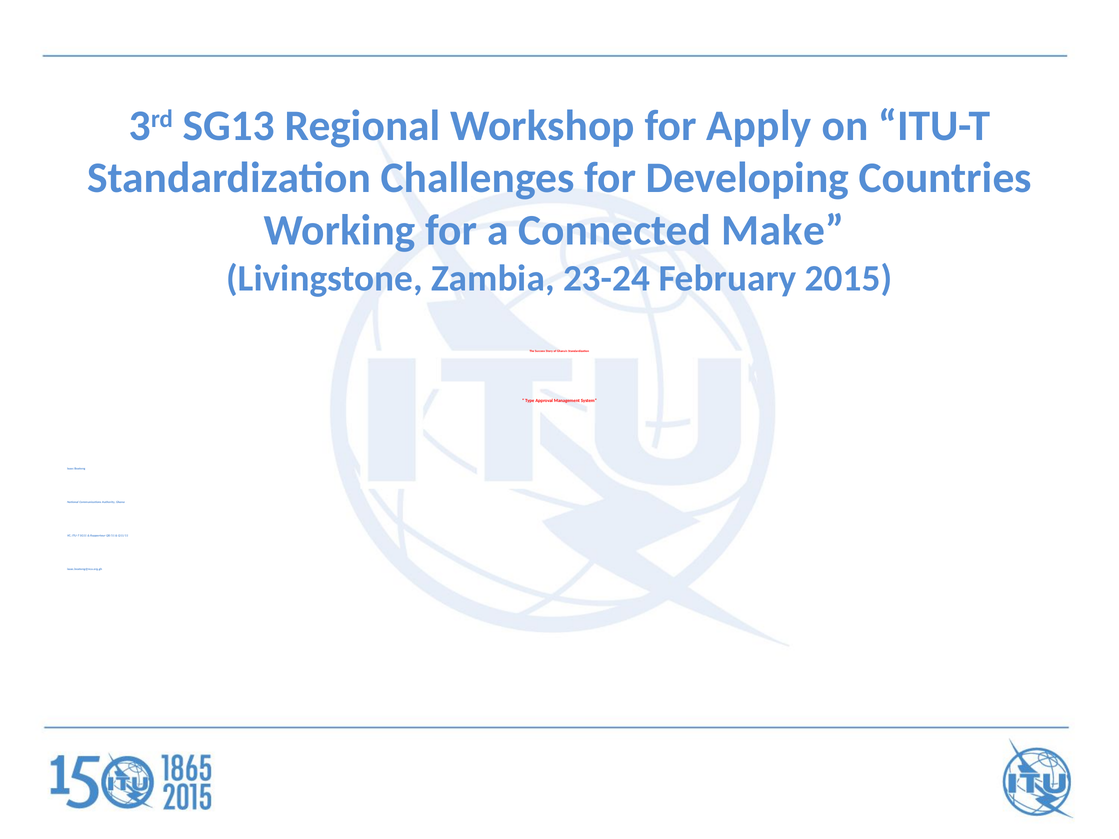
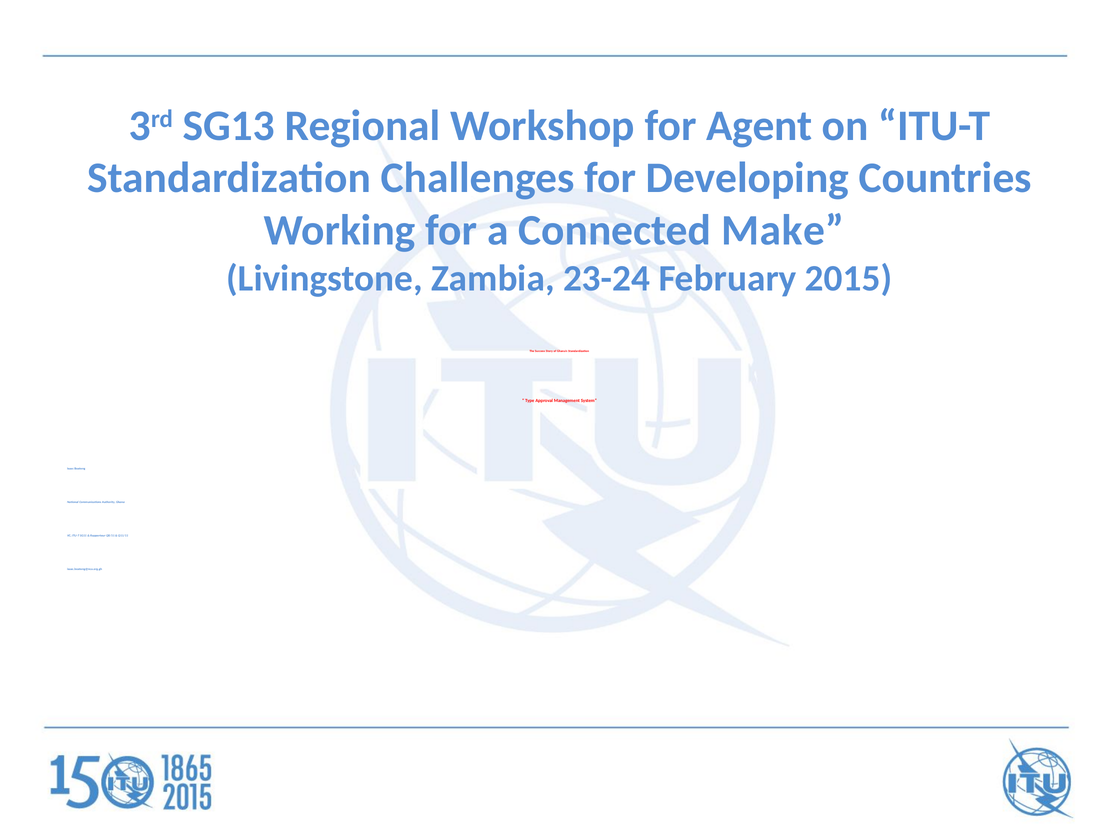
Apply: Apply -> Agent (759, 126)
